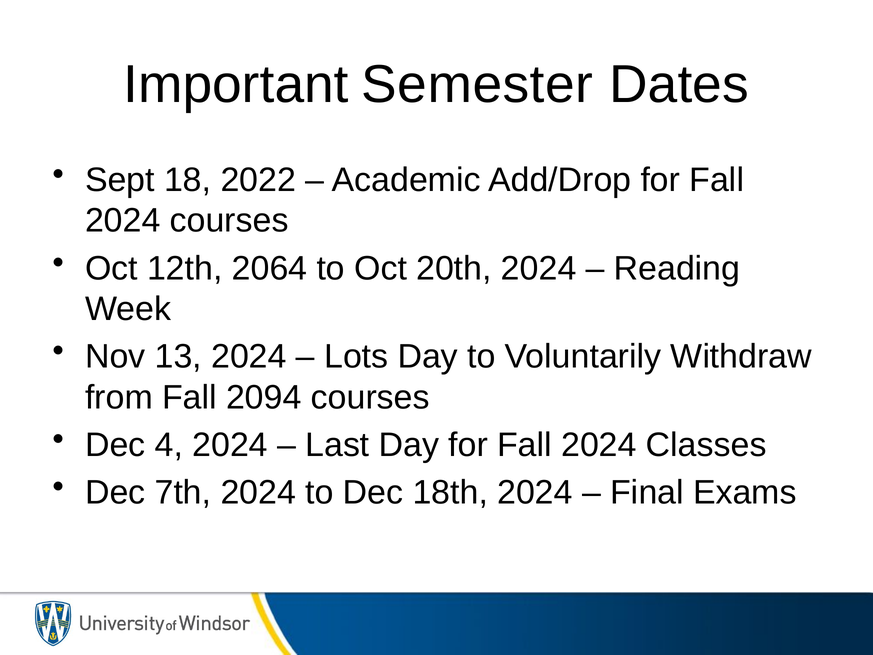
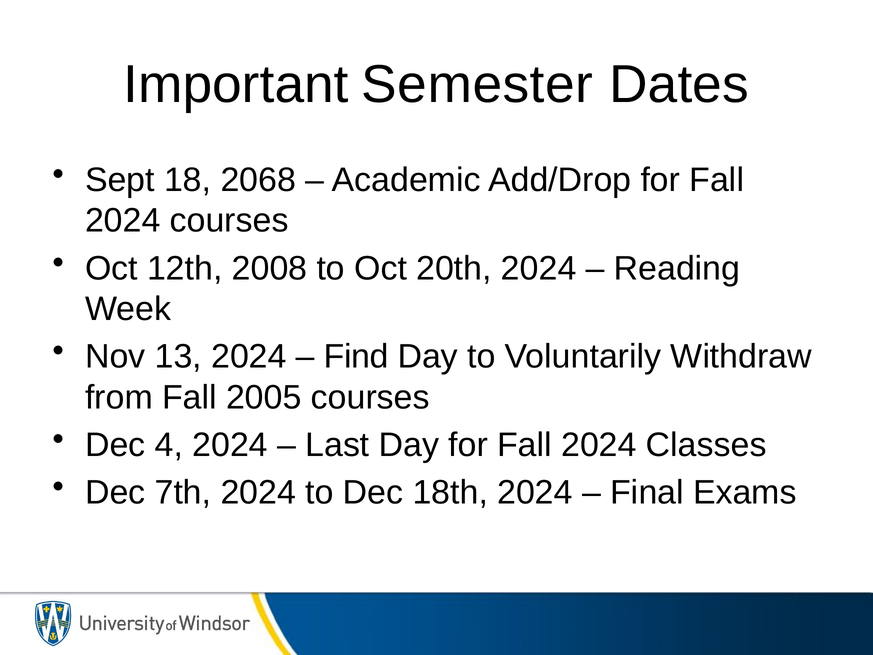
2022: 2022 -> 2068 (258, 180)
2064: 2064 -> 2008 (270, 268)
Lots: Lots -> Find (356, 357)
2094: 2094 -> 2005 (264, 397)
